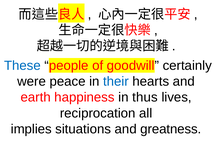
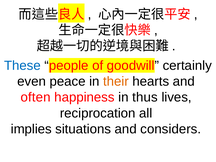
were: were -> even (32, 81)
their colour: blue -> orange (116, 81)
earth: earth -> often (36, 97)
greatness: greatness -> considers (171, 129)
